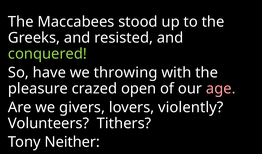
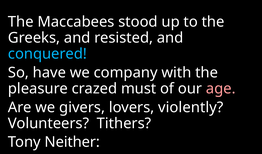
conquered colour: light green -> light blue (47, 54)
throwing: throwing -> company (126, 72)
open: open -> must (139, 88)
